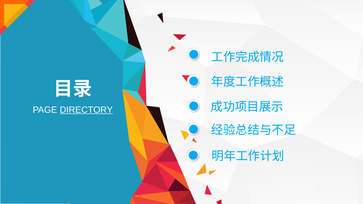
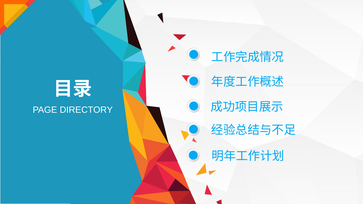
DIRECTORY underline: present -> none (86, 110)
